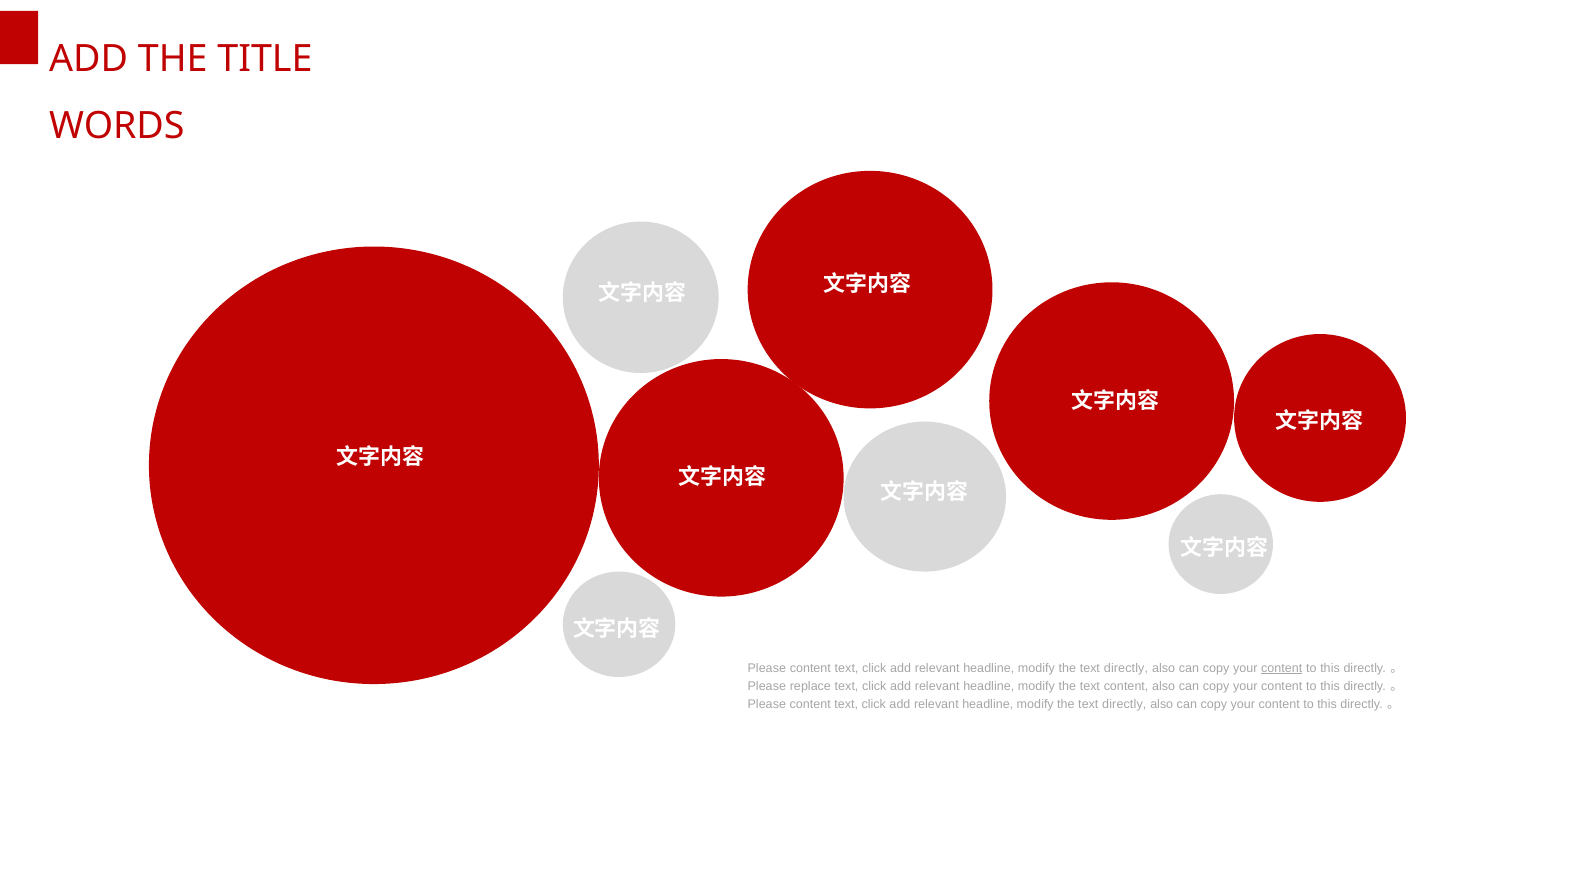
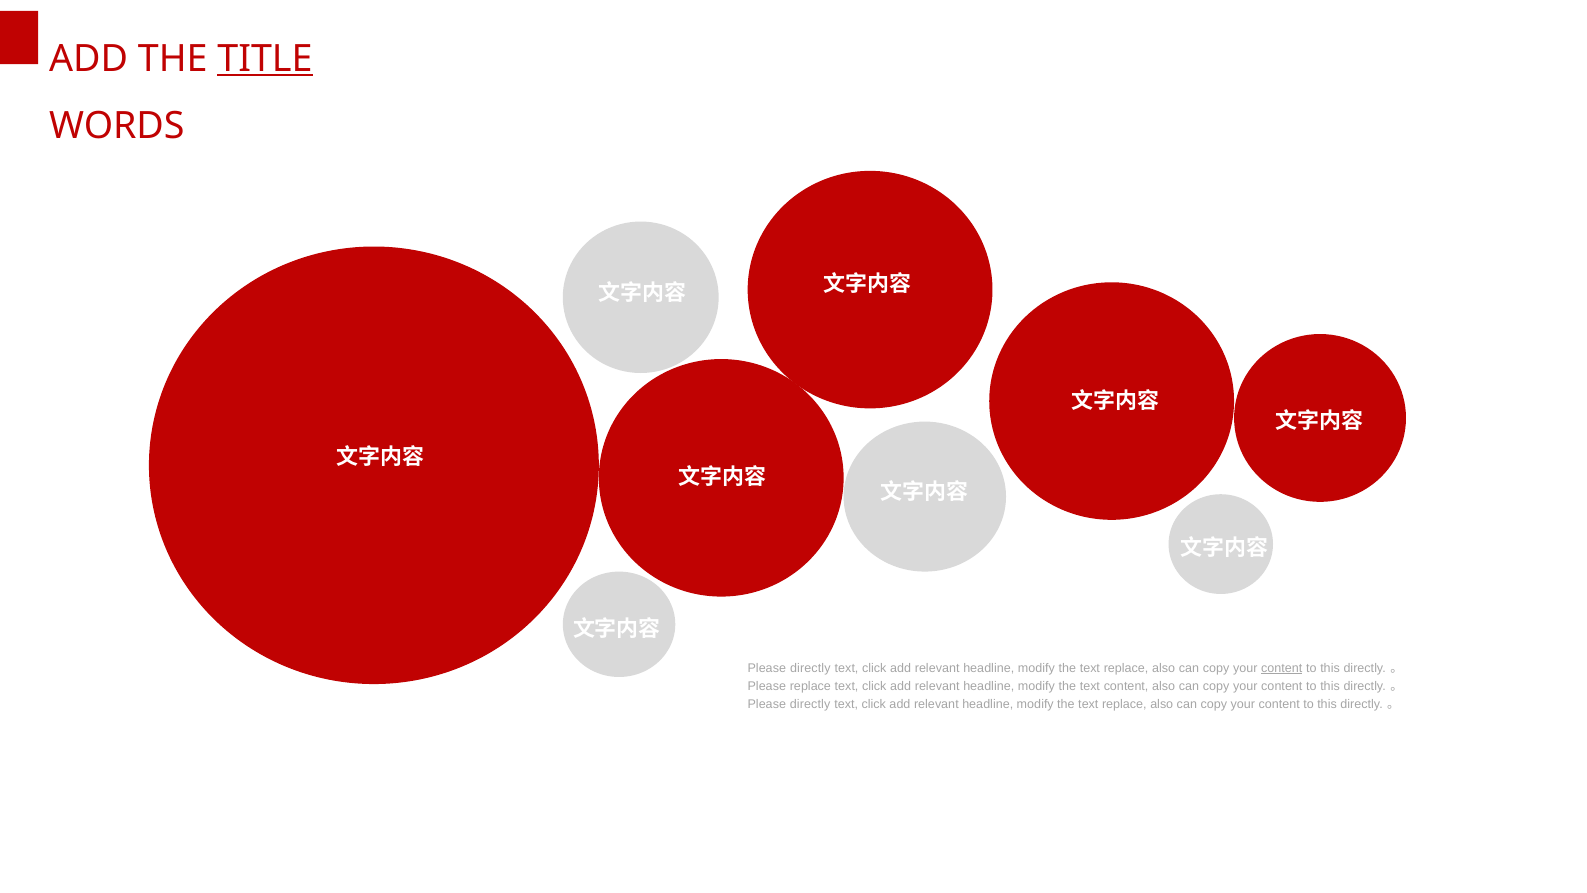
TITLE underline: none -> present (265, 59)
content: content -> directly (810, 668)
directly: directly -> replace (1126, 668)
content: content -> directly (810, 704)
directly: directly -> replace (1124, 704)
